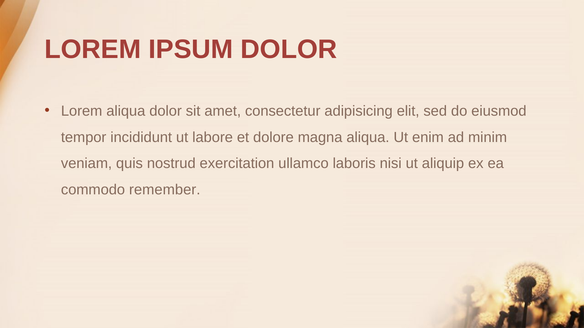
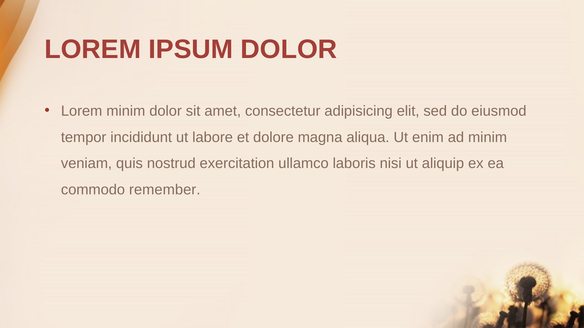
Lorem aliqua: aliqua -> minim (126, 111)
